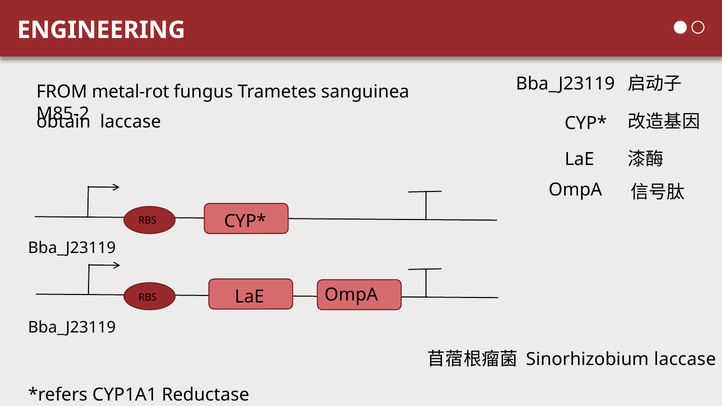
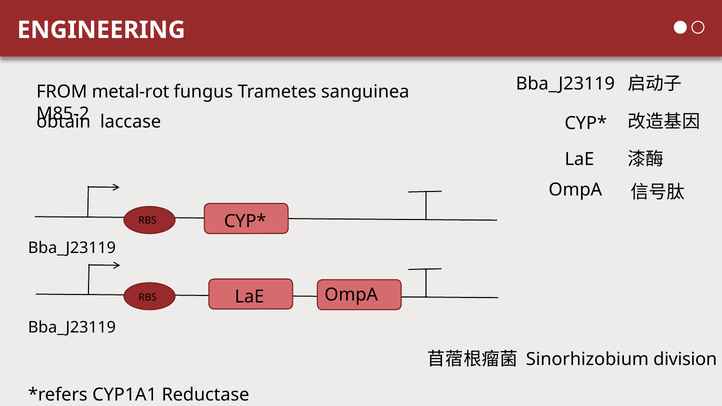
Sinorhizobium laccase: laccase -> division (685, 359)
